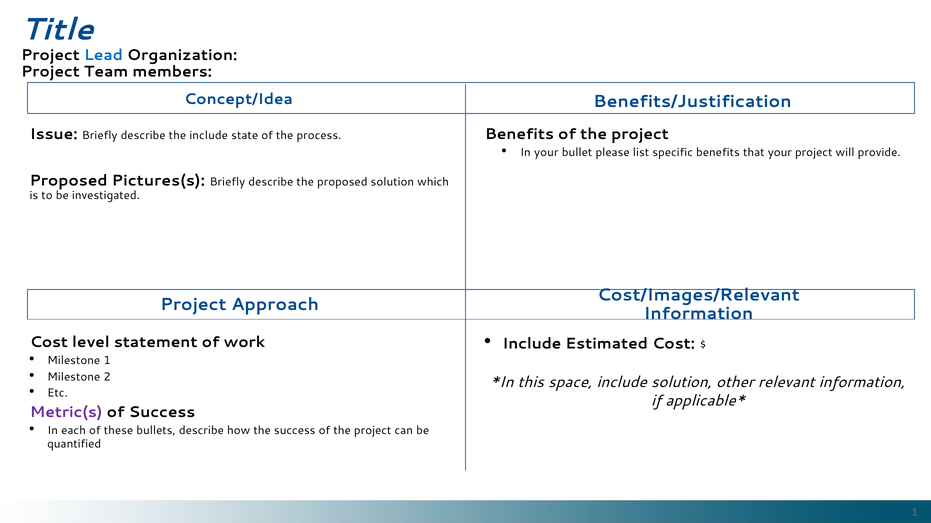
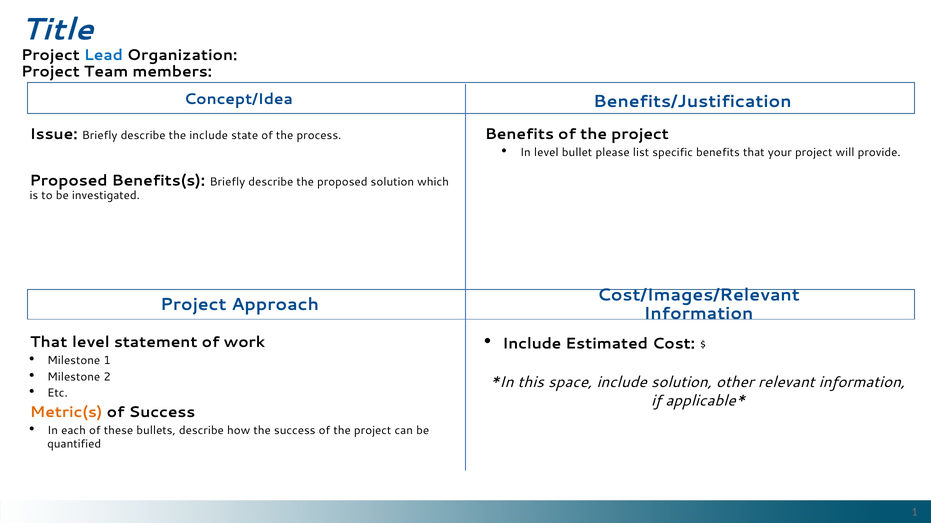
In your: your -> level (546, 153)
Pictures(s: Pictures(s -> Benefits(s (158, 181)
Cost: Cost -> That (49, 343)
Metric(s colour: purple -> orange (66, 413)
